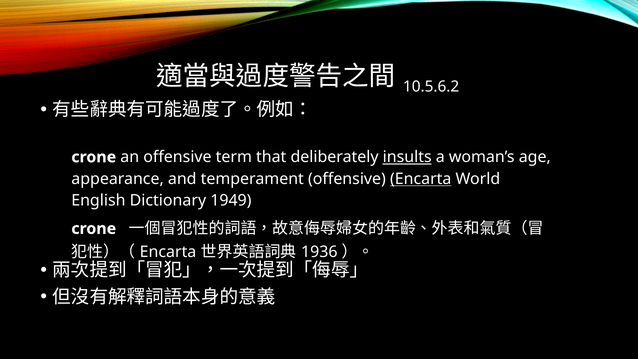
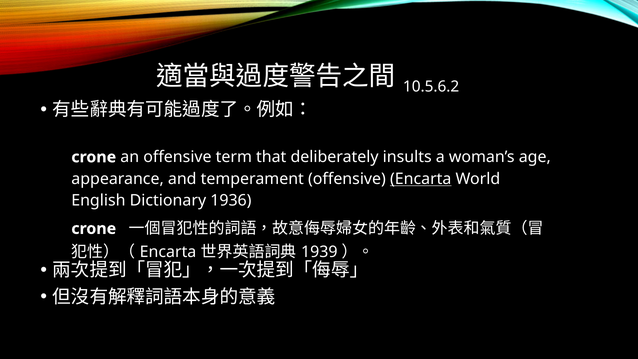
insults underline: present -> none (407, 157)
1949: 1949 -> 1936 (231, 201)
1936: 1936 -> 1939 (319, 252)
